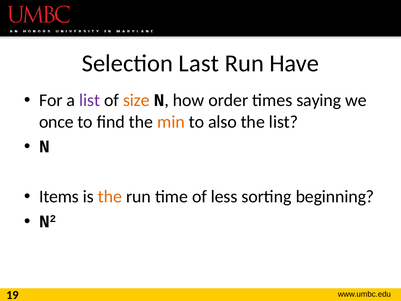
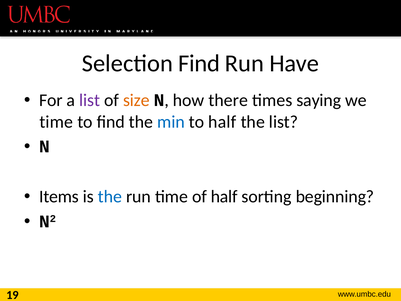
Selection Last: Last -> Find (199, 63)
order: order -> there (228, 100)
once: once -> time (56, 122)
min colour: orange -> blue (171, 122)
to also: also -> half (222, 122)
the colour: orange -> blue (110, 197)
of less: less -> half (224, 197)
